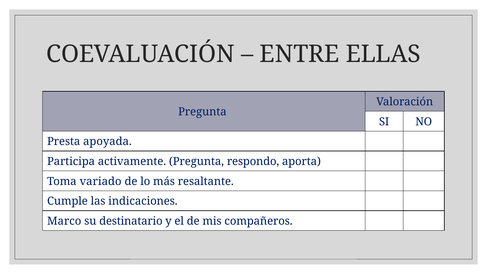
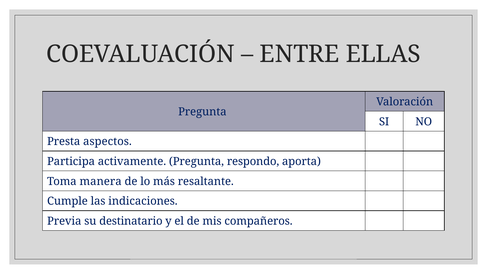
apoyada: apoyada -> aspectos (107, 142)
variado: variado -> manera (101, 181)
Marco: Marco -> Previa (64, 221)
